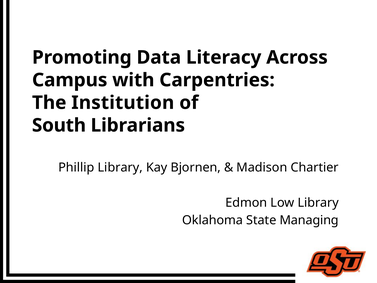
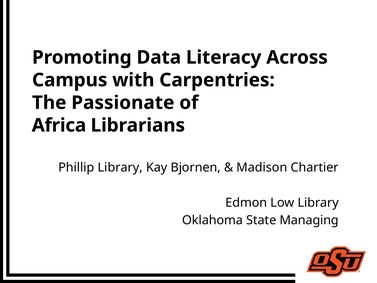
Institution: Institution -> Passionate (123, 103)
South: South -> Africa (59, 125)
